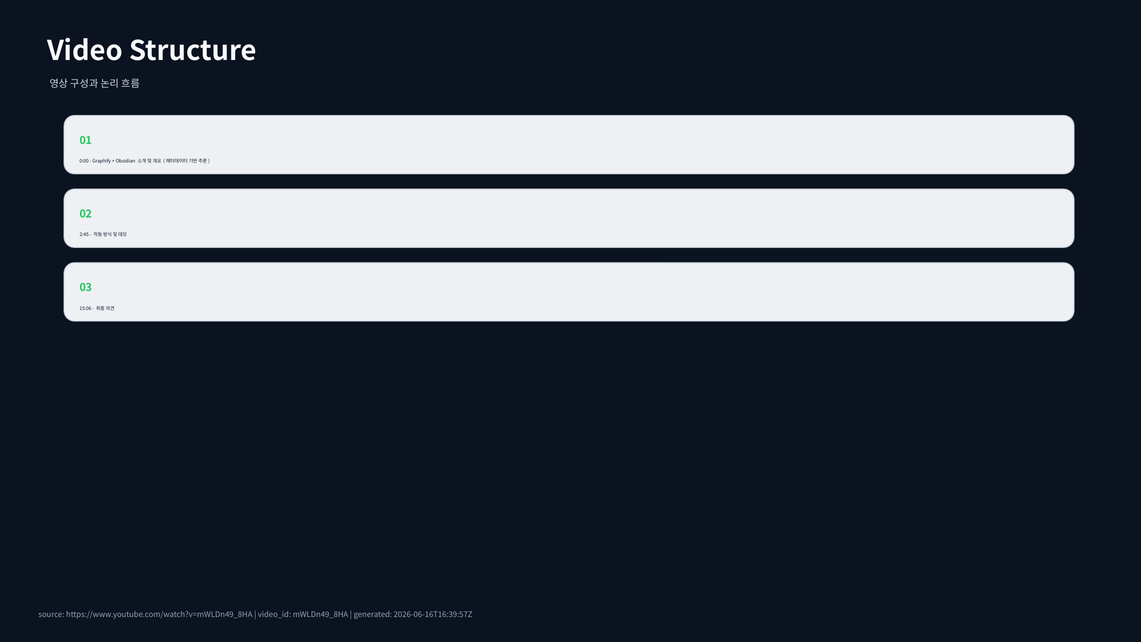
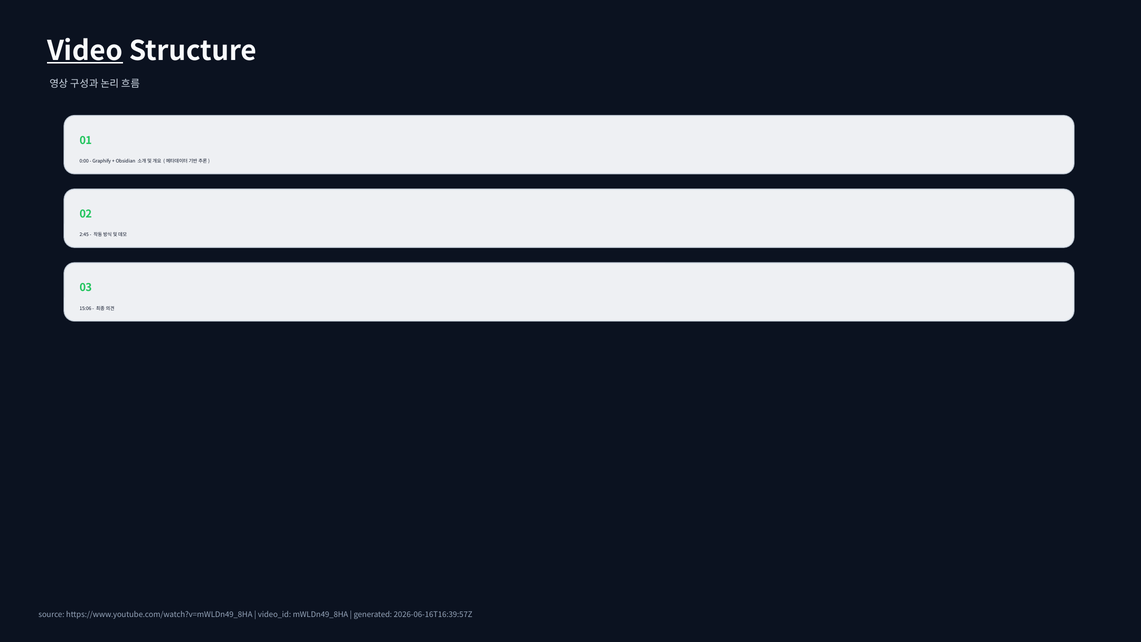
Video underline: none -> present (85, 51)
